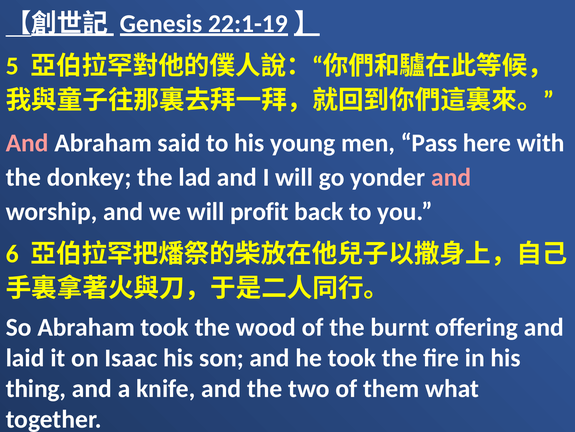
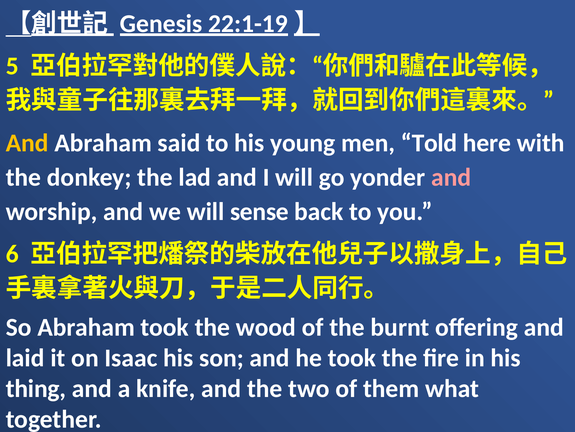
And colour: pink -> yellow (27, 143)
Pass: Pass -> Told (429, 143)
profit: profit -> sense (259, 211)
